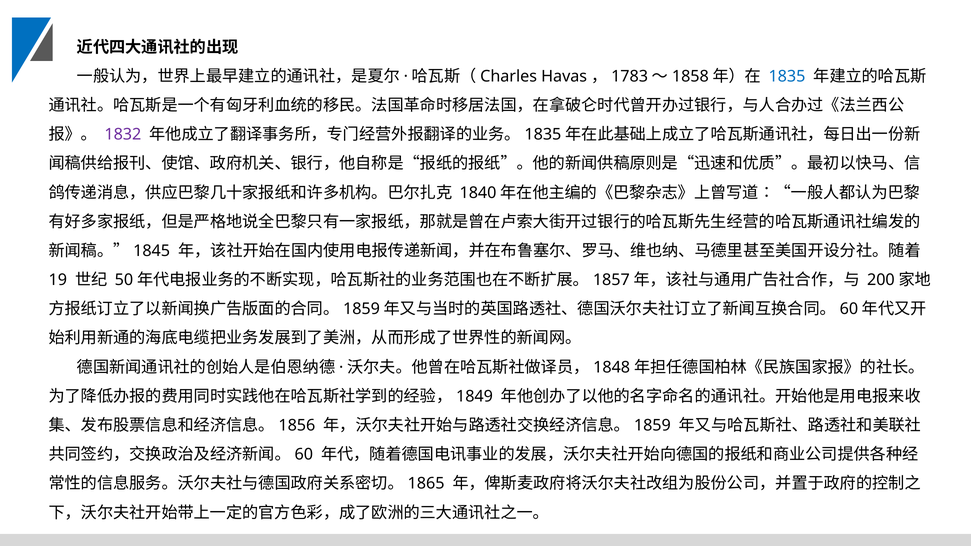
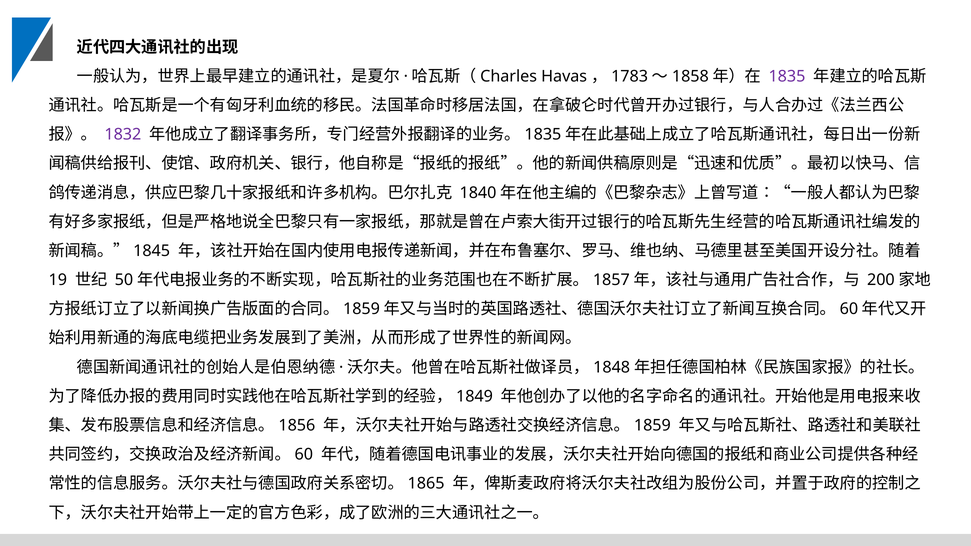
1835 colour: blue -> purple (787, 76)
